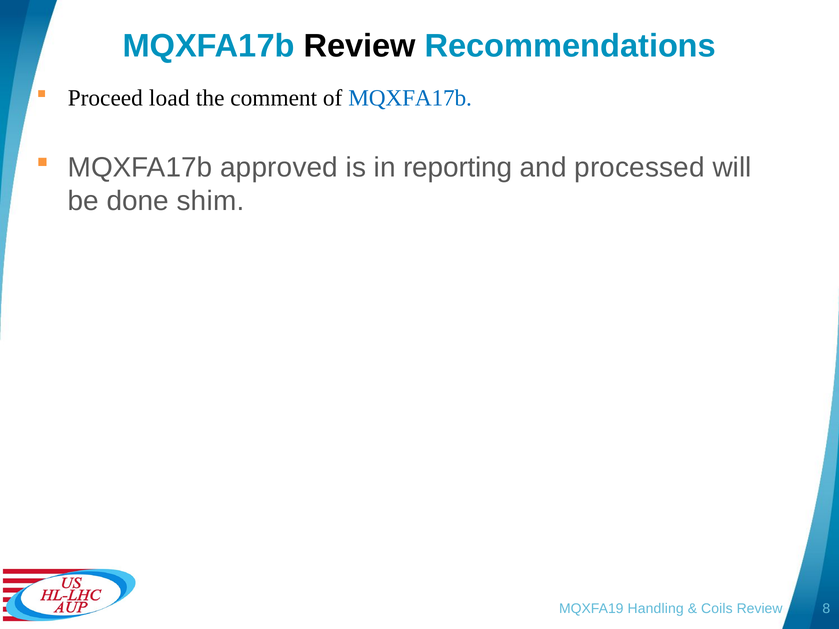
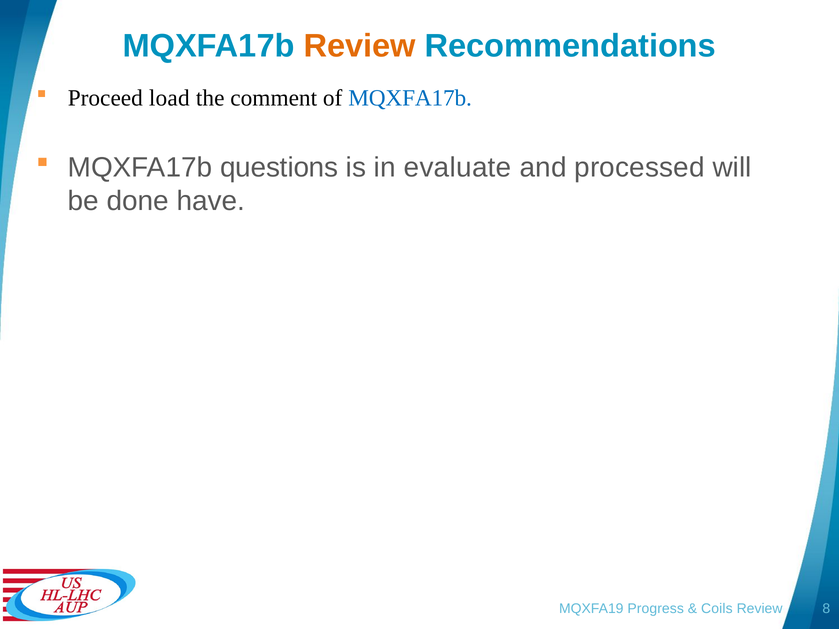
Review colour: black -> orange (360, 46)
approved: approved -> questions (279, 168)
reporting: reporting -> evaluate (458, 168)
shim: shim -> have (211, 201)
Handling: Handling -> Progress (656, 609)
